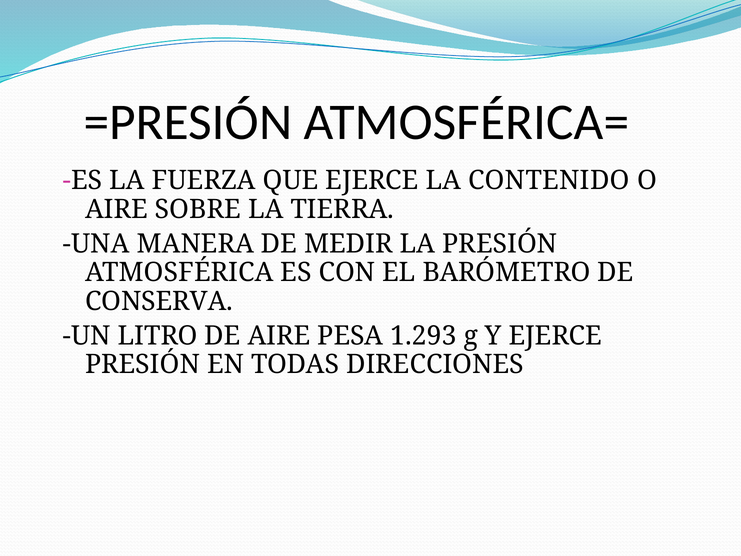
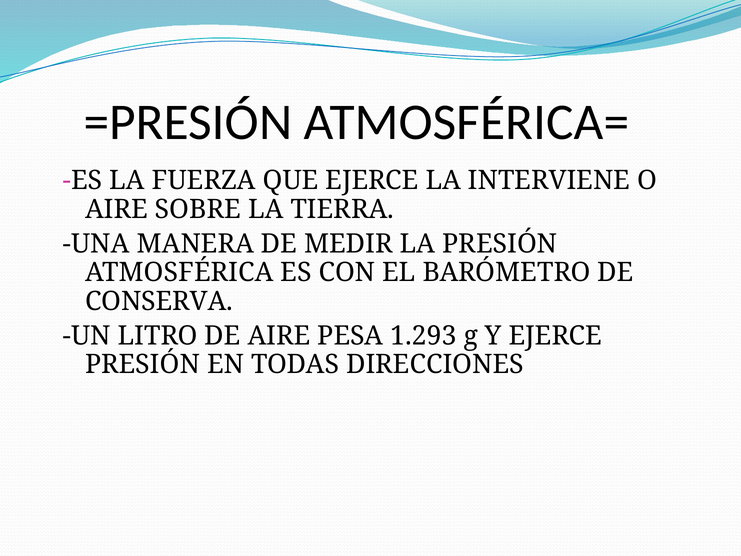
CONTENIDO: CONTENIDO -> INTERVIENE (549, 181)
